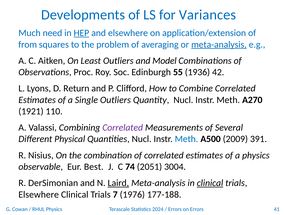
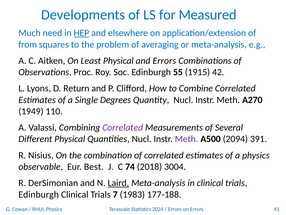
Variances: Variances -> Measured (208, 15)
meta-analysis underline: present -> none (219, 44)
Least Outliers: Outliers -> Physical (118, 61)
and Model: Model -> Errors (164, 61)
1936: 1936 -> 1915 (197, 72)
Single Outliers: Outliers -> Degrees (116, 100)
1921: 1921 -> 1949 (31, 111)
Meth colour: blue -> purple (186, 139)
2009: 2009 -> 2094 (235, 139)
2051: 2051 -> 2018 (149, 166)
clinical underline: present -> none (210, 183)
Elsewhere: Elsewhere -> Edinburgh (39, 194)
1976: 1976 -> 1983 (132, 194)
